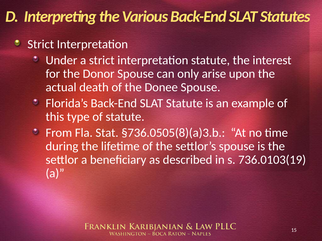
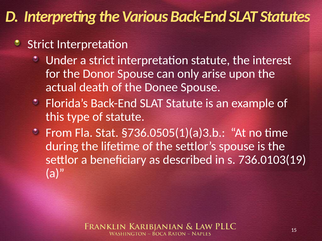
§736.0505(8)(a)3.b: §736.0505(8)(a)3.b -> §736.0505(1)(a)3.b (173, 133)
